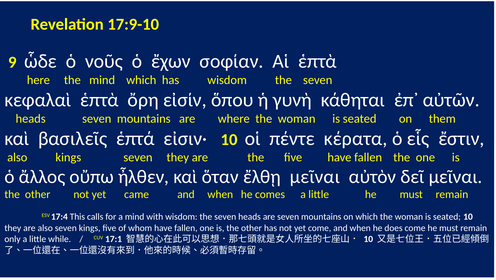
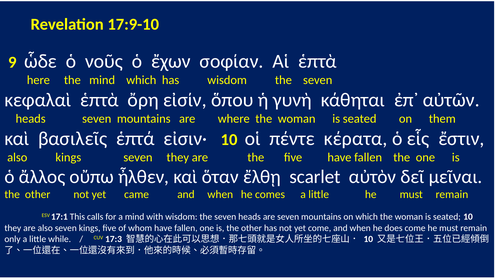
ἔλθῃ μεῖναι: μεῖναι -> scarlet (315, 177)
17:4: 17:4 -> 17:1 (59, 217)
17:1: 17:1 -> 17:3 (114, 239)
